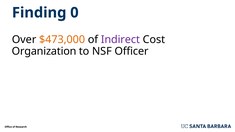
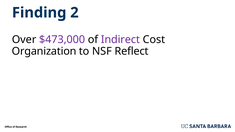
0: 0 -> 2 (74, 13)
$473,000 colour: orange -> purple (62, 40)
Officer: Officer -> Reflect (132, 51)
